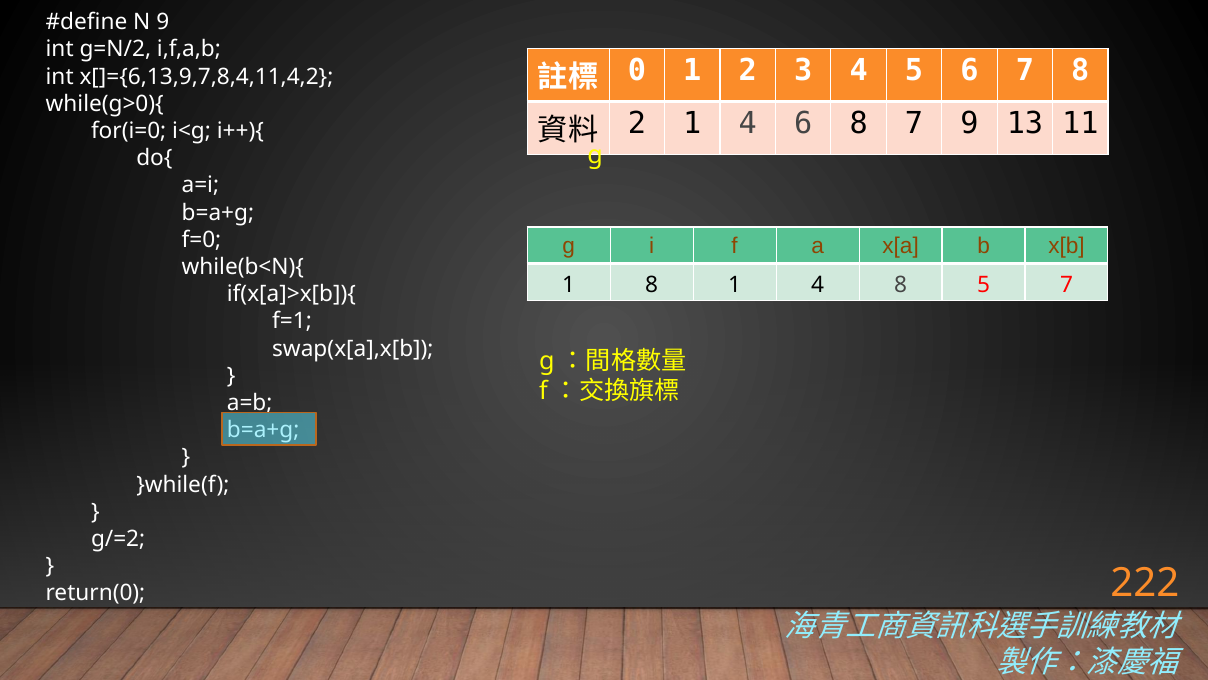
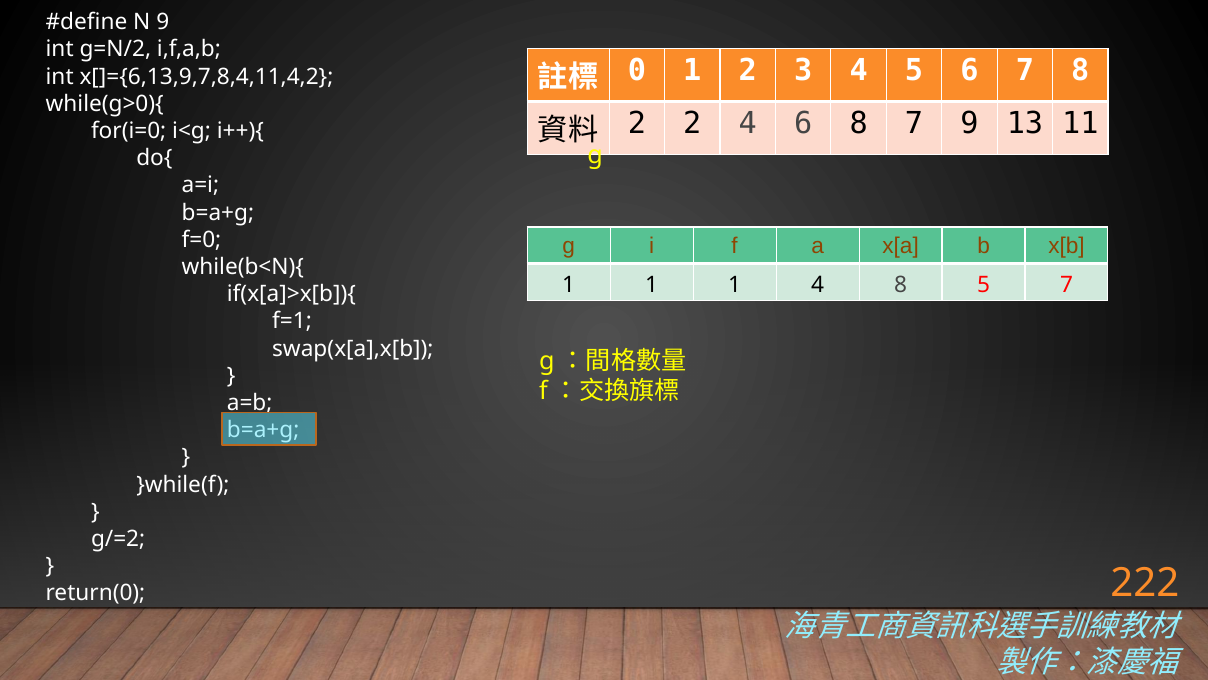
2 1: 1 -> 2 (692, 124)
8: 8 -> 1 (652, 285)
